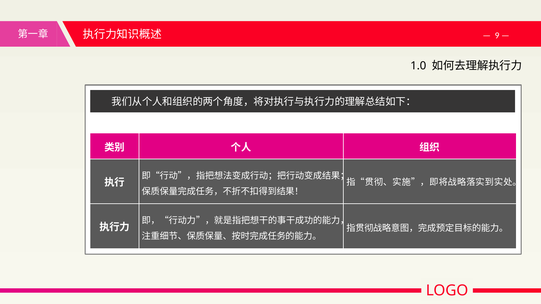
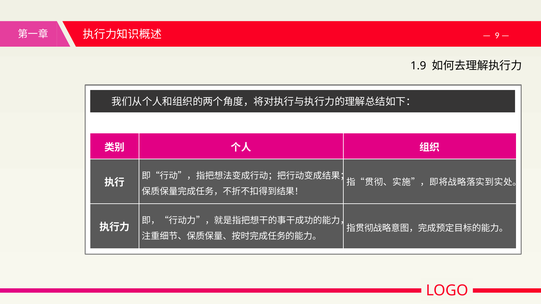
1.0: 1.0 -> 1.9 (418, 66)
